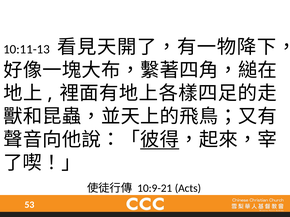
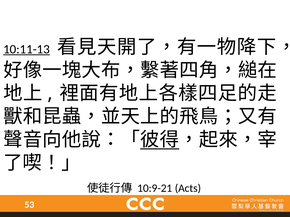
10:11-13 underline: none -> present (27, 49)
